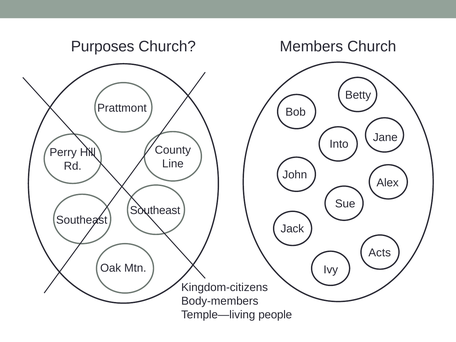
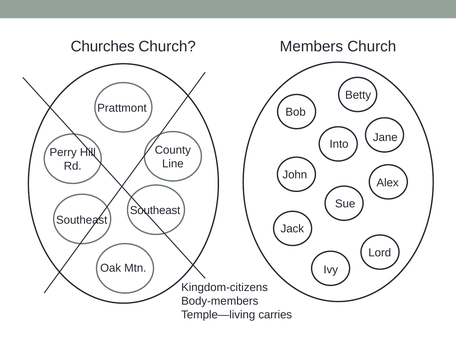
Purposes: Purposes -> Churches (103, 47)
Acts: Acts -> Lord (380, 253)
people: people -> carries (275, 315)
